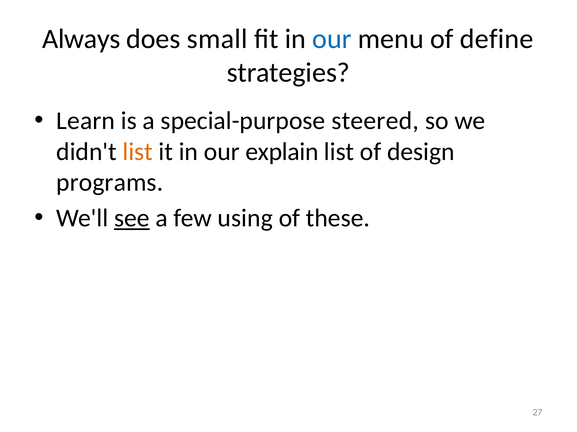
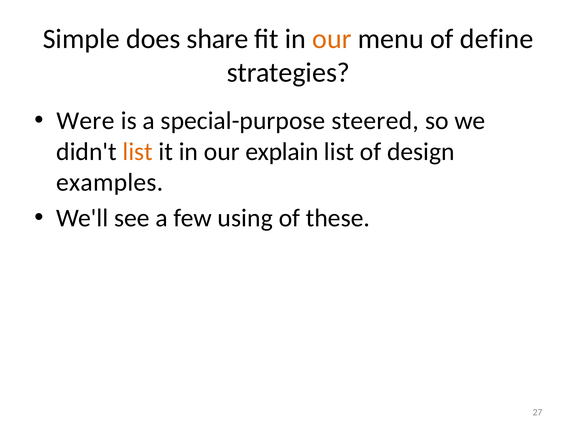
Always: Always -> Simple (81, 39)
small: small -> share (218, 39)
our colour: blue -> orange (332, 39)
Learn: Learn -> Were (86, 121)
programs: programs -> examples (110, 183)
see underline: present -> none (132, 219)
